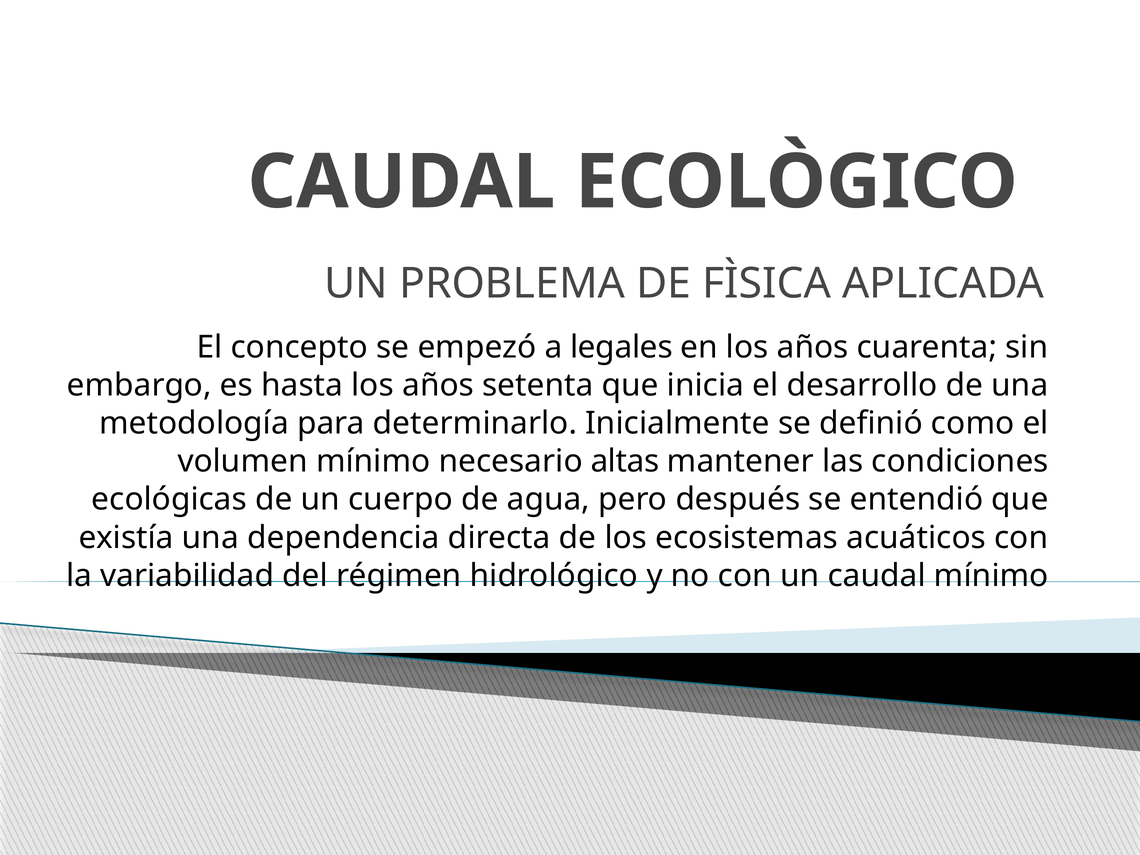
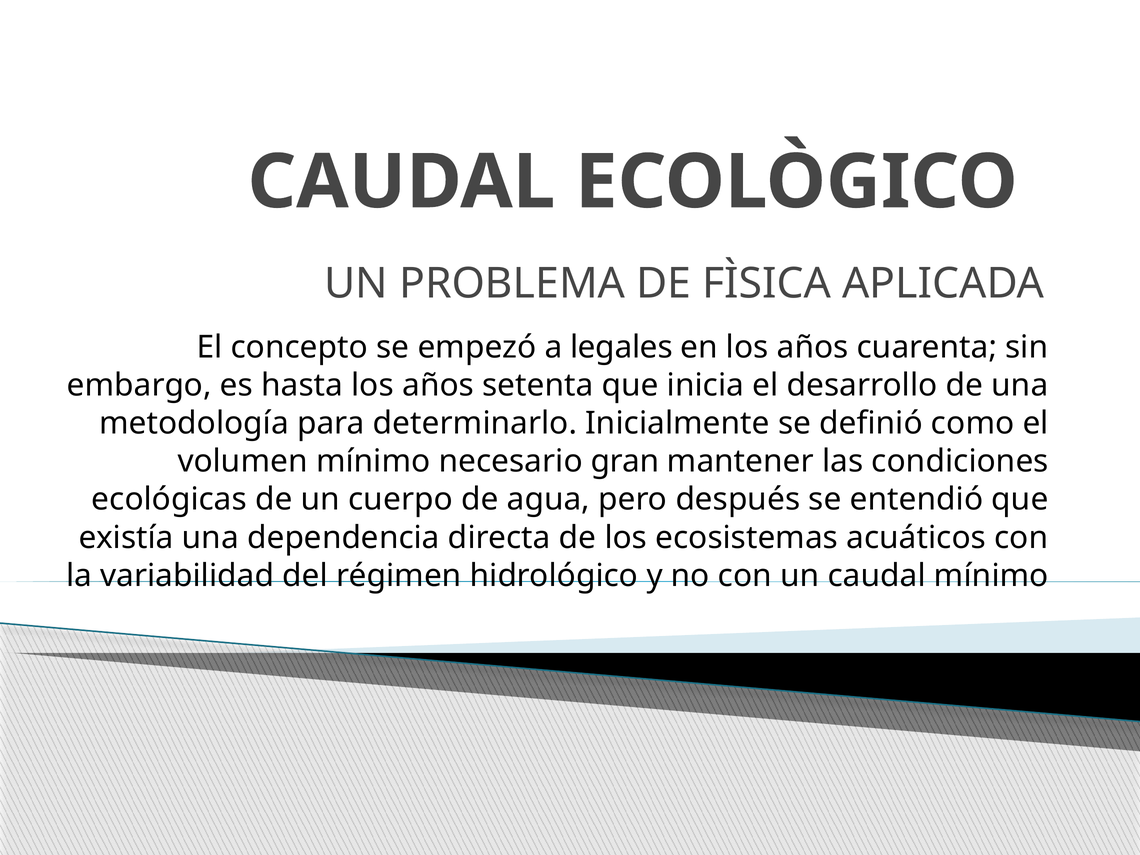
altas: altas -> gran (625, 462)
